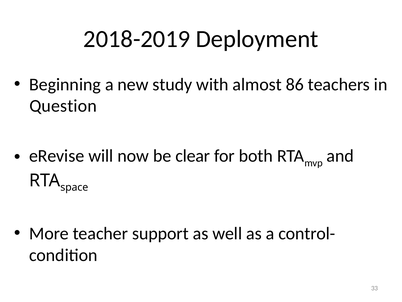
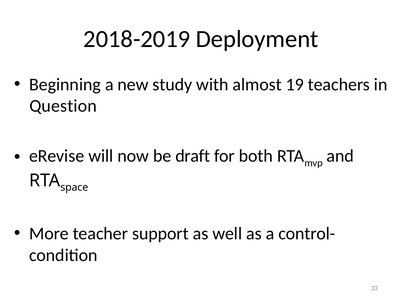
86: 86 -> 19 (295, 84)
clear: clear -> draft (193, 156)
